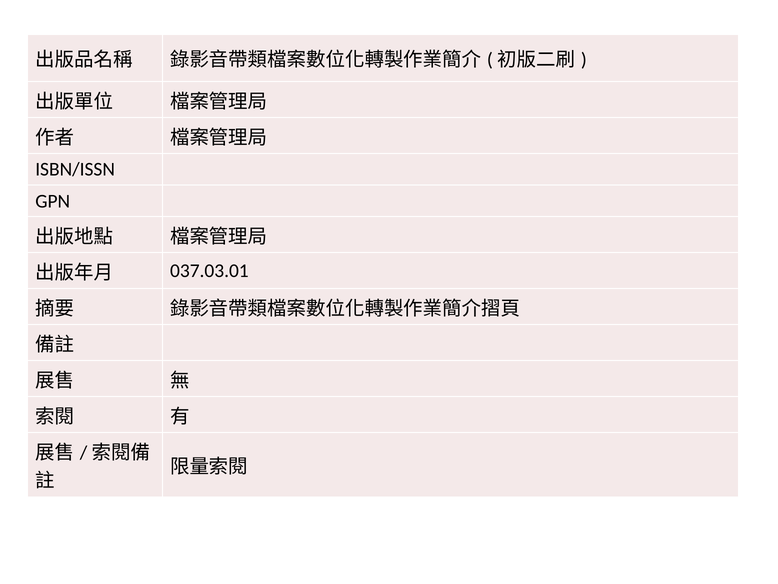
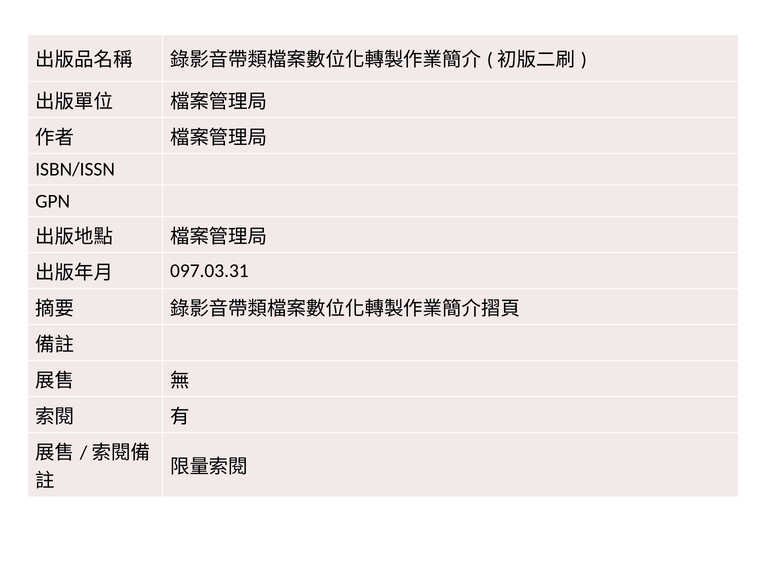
037.03.01: 037.03.01 -> 097.03.31 (209, 271)
